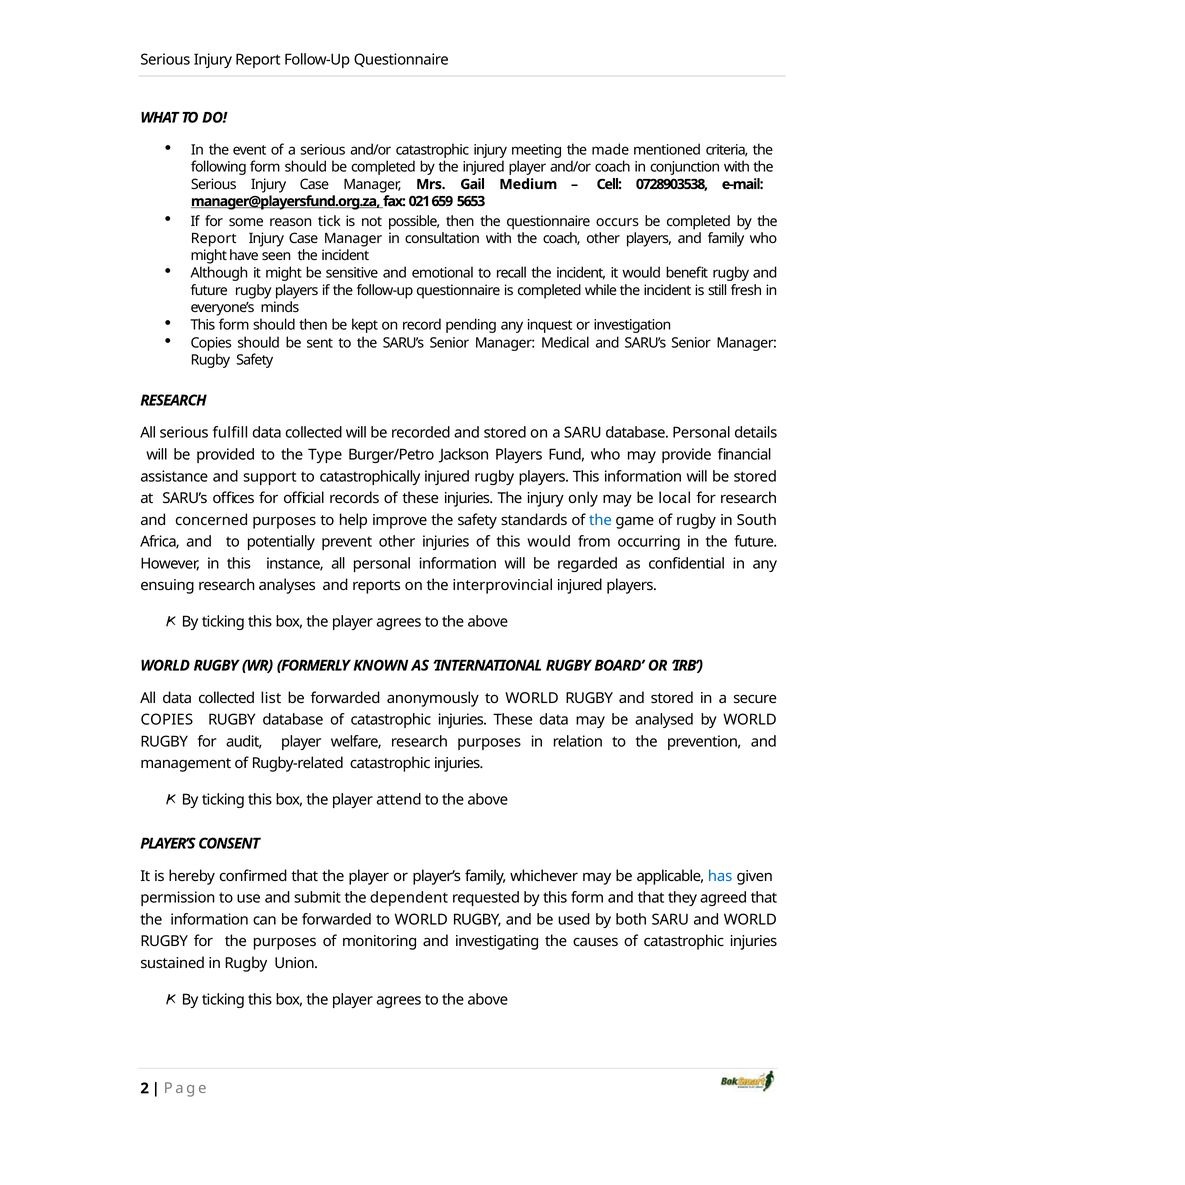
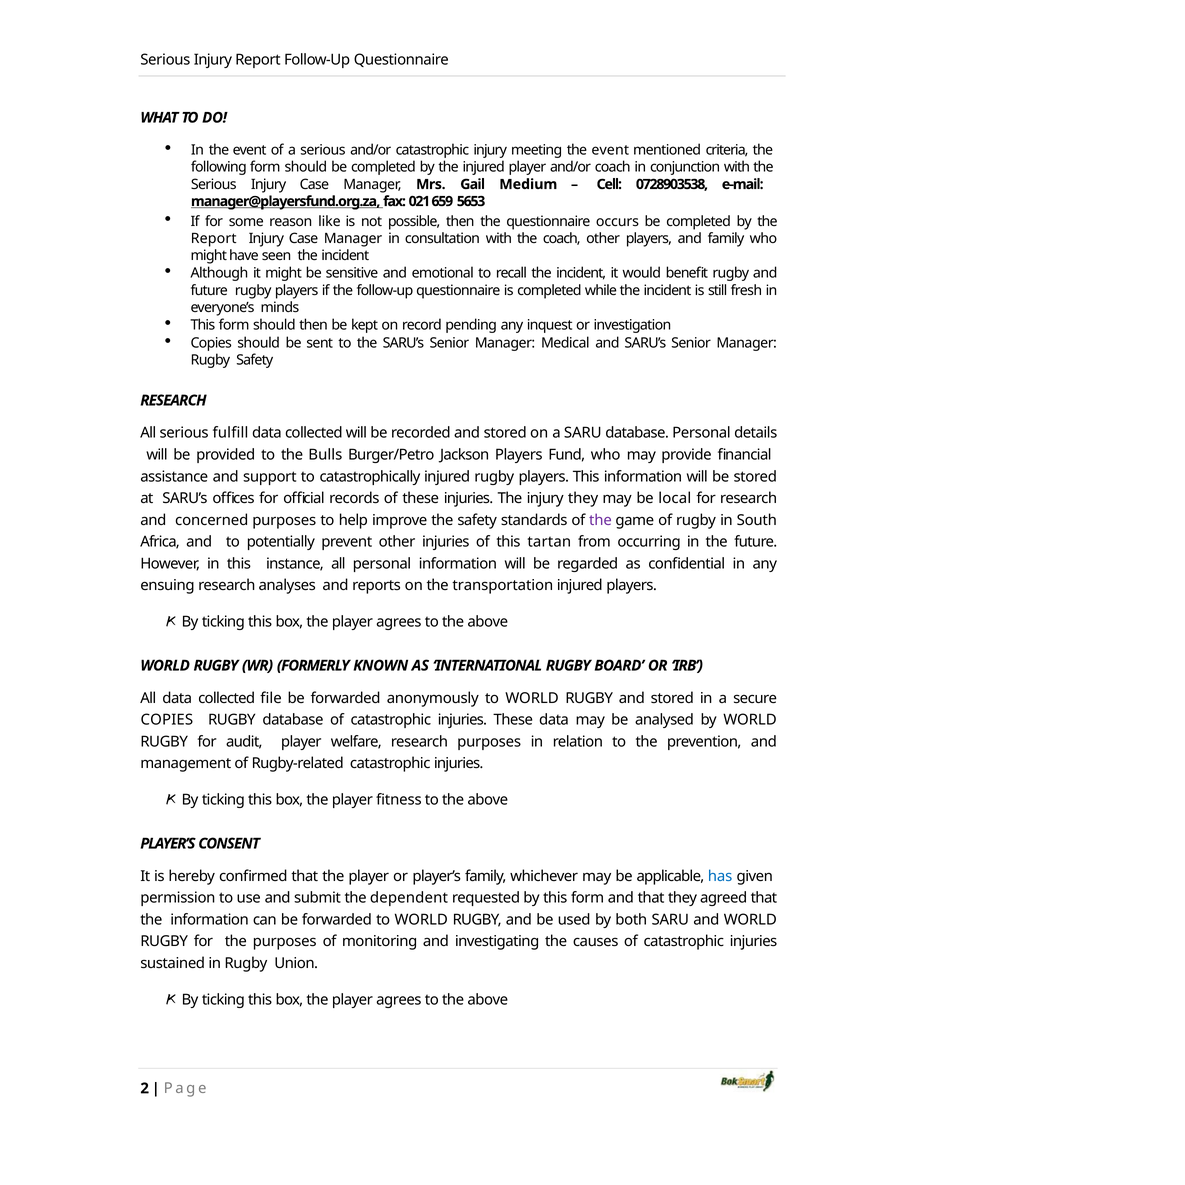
meeting the made: made -> event (610, 150)
tick: tick -> like (329, 221)
Type: Type -> Bulls (325, 455)
injury only: only -> they (583, 498)
the colour: blue -> purple (600, 520)
this would: would -> tartan (549, 542)
interprovincial: interprovincial -> transportation (503, 585)
list: list -> file (271, 698)
attend: attend -> fitness (399, 800)
